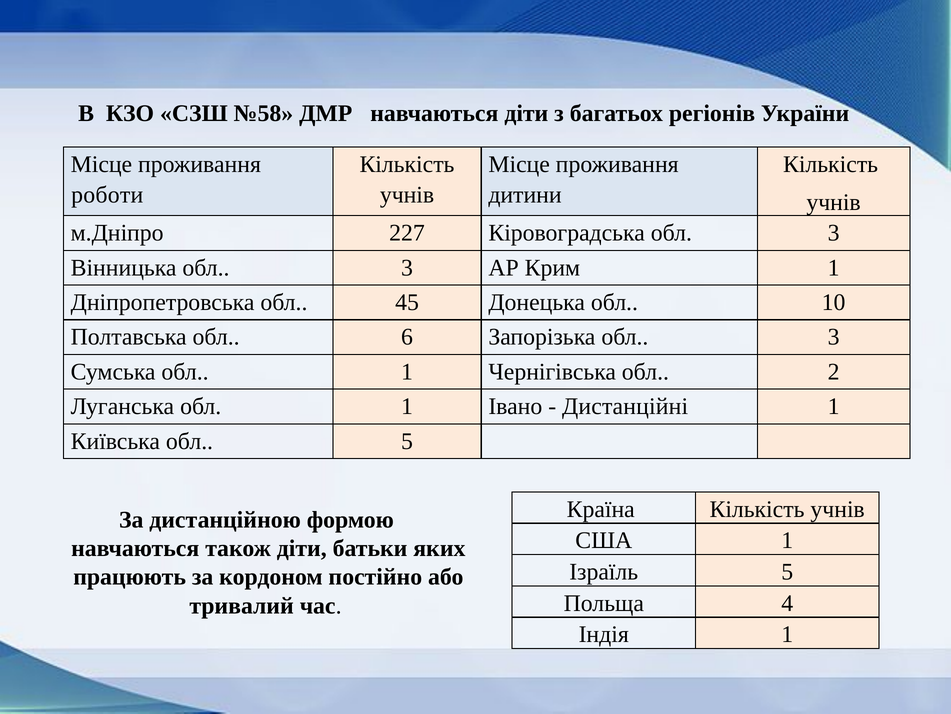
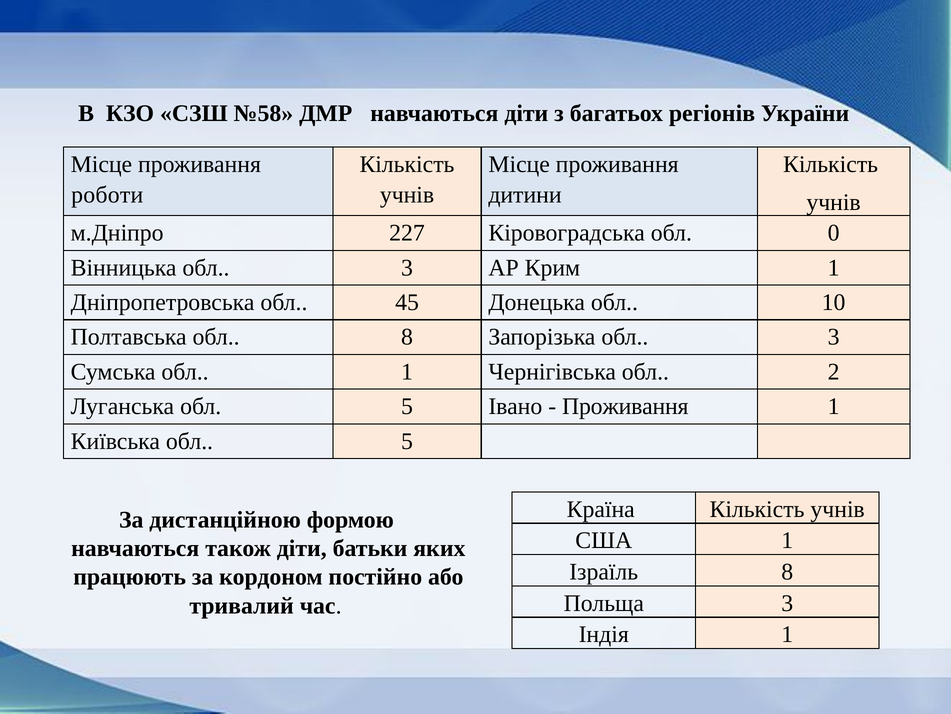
Кіровоградська обл 3: 3 -> 0 (834, 233)
обл 6: 6 -> 8 (407, 337)
Луганська обл 1: 1 -> 5 (407, 406)
Дистанційні: Дистанційні -> Проживання (625, 406)
Ізраїль 5: 5 -> 8 (787, 571)
Польща 4: 4 -> 3 (787, 603)
